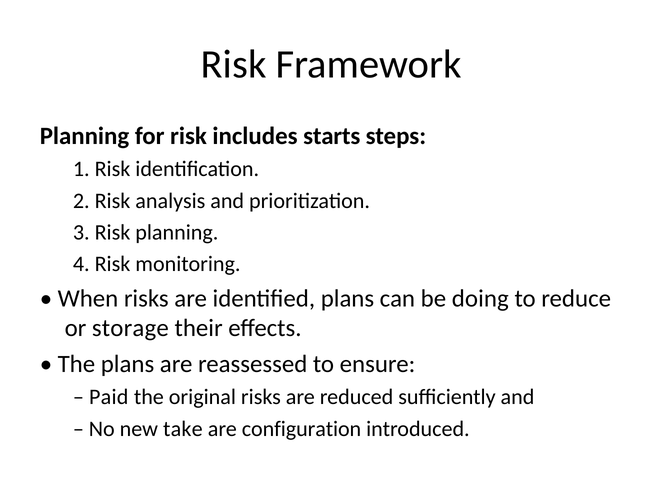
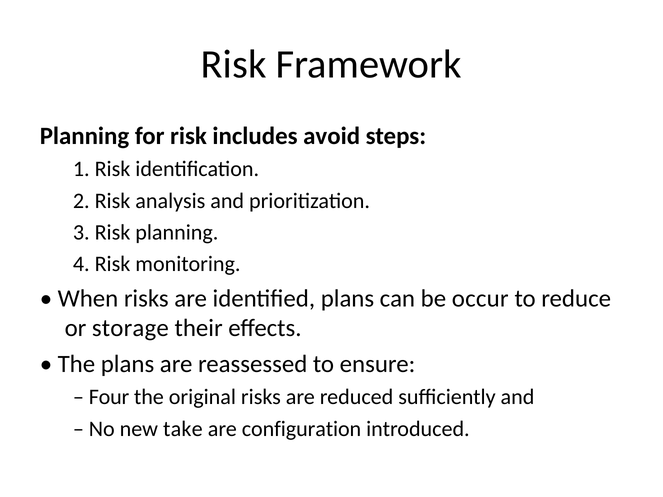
starts: starts -> avoid (332, 136)
doing: doing -> occur (480, 299)
Paid: Paid -> Four (109, 397)
